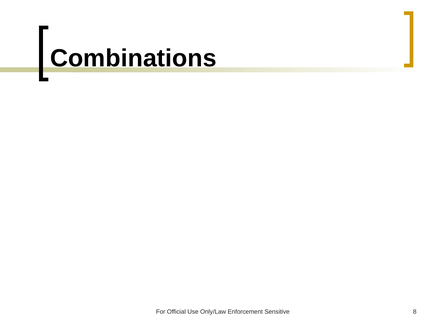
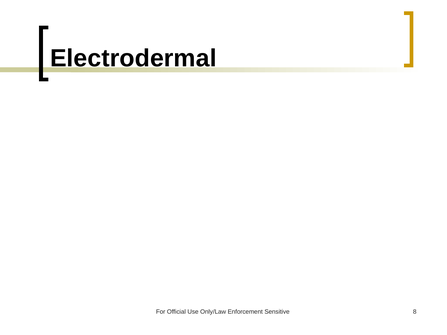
Combinations: Combinations -> Electrodermal (133, 58)
